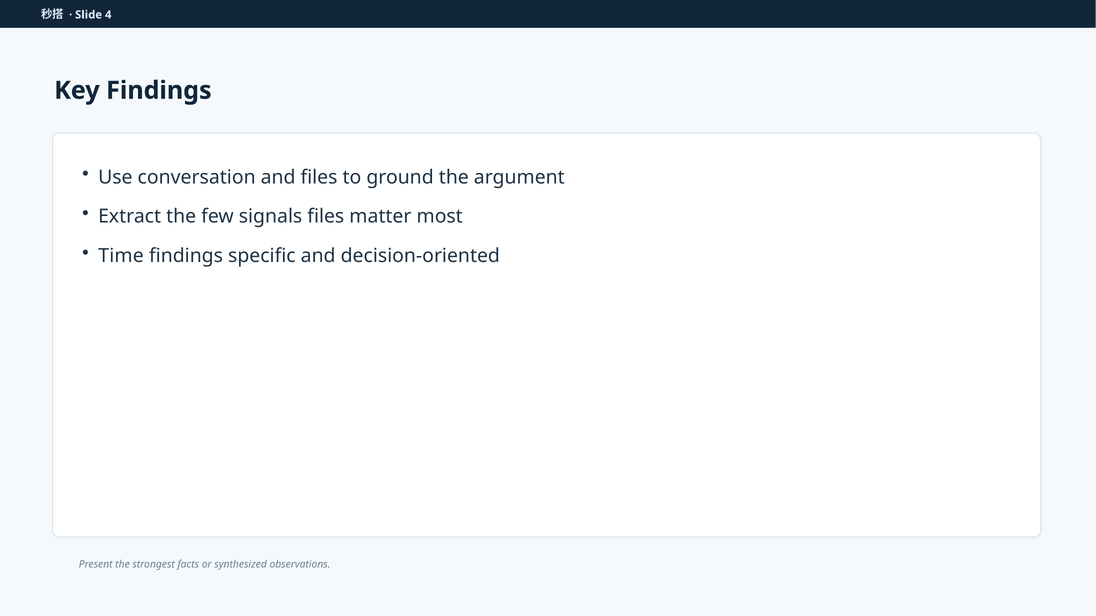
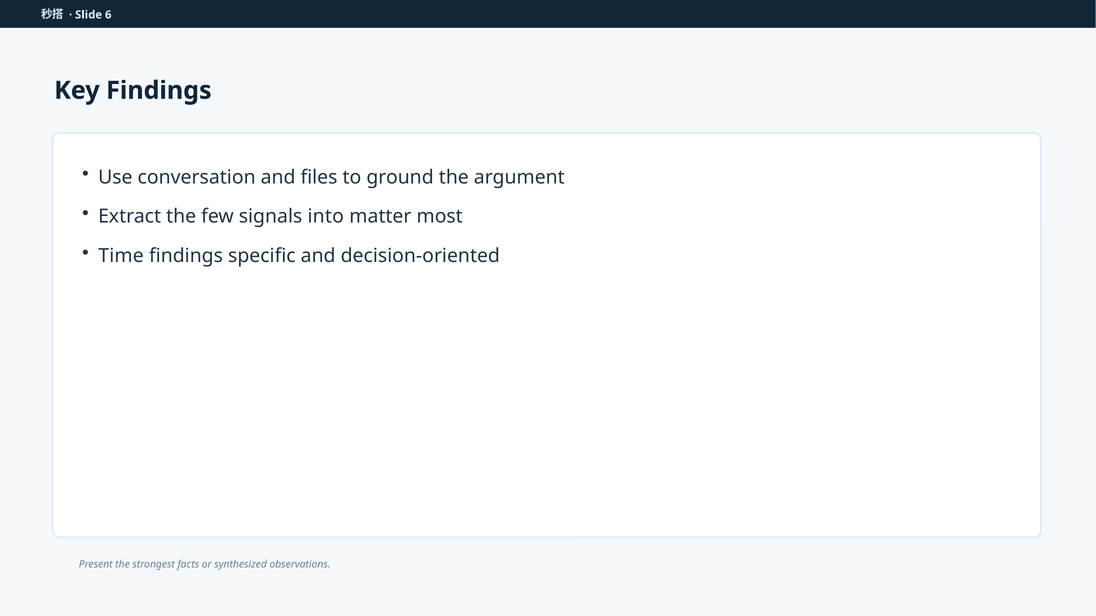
4: 4 -> 6 (108, 15)
signals files: files -> into (326, 217)
